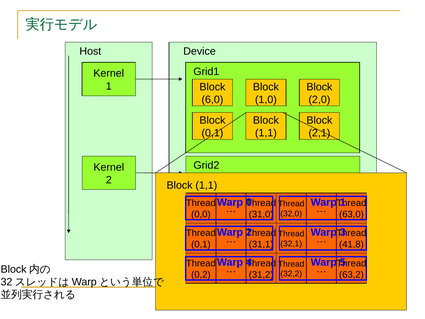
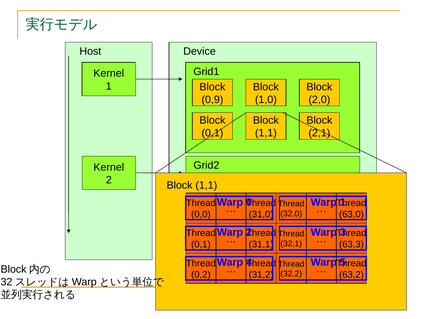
6,0: 6,0 -> 0,9 (212, 100)
41,8: 41,8 -> 63,3 (351, 244)
